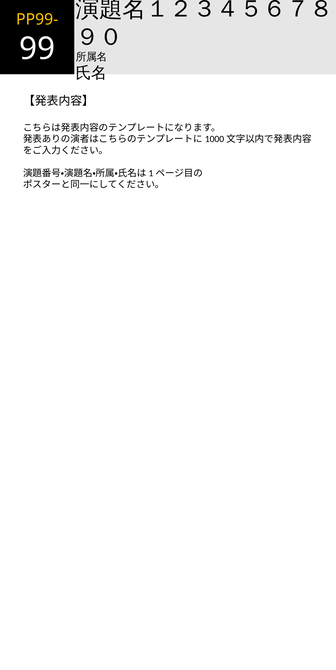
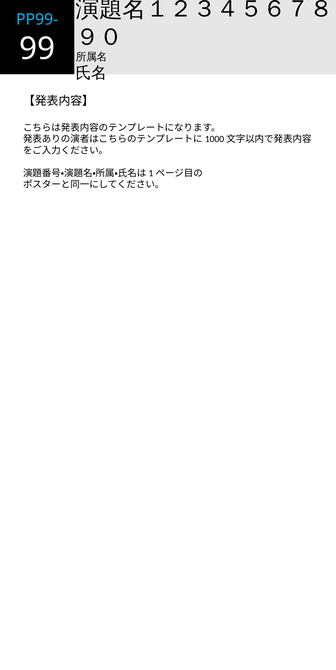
PP99- colour: yellow -> light blue (37, 19)
